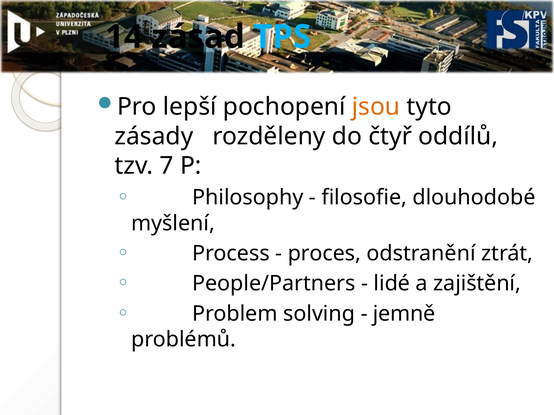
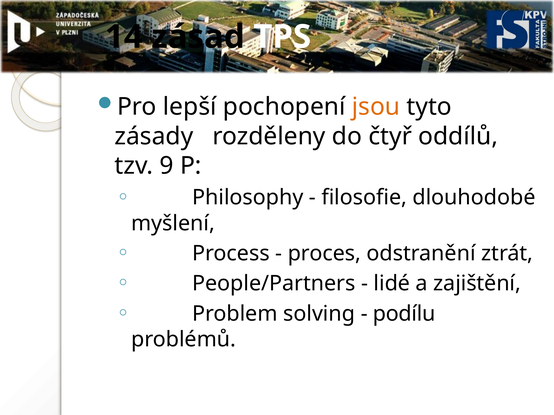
TPS colour: light blue -> white (282, 37)
7: 7 -> 9 (167, 166)
jemně: jemně -> podílu (404, 314)
